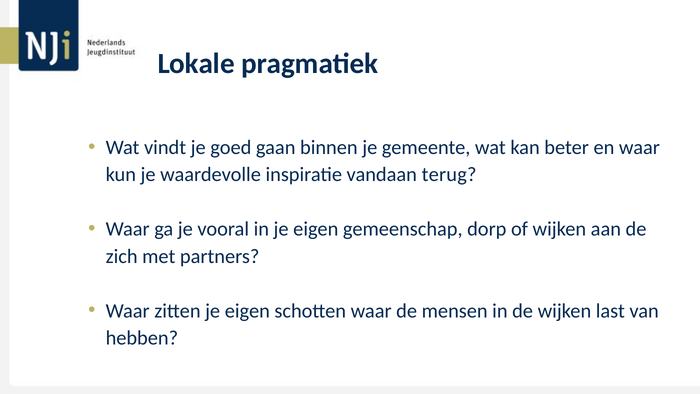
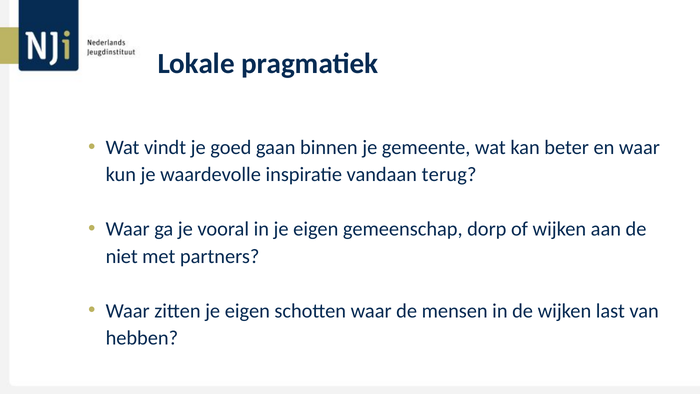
zich: zich -> niet (122, 256)
